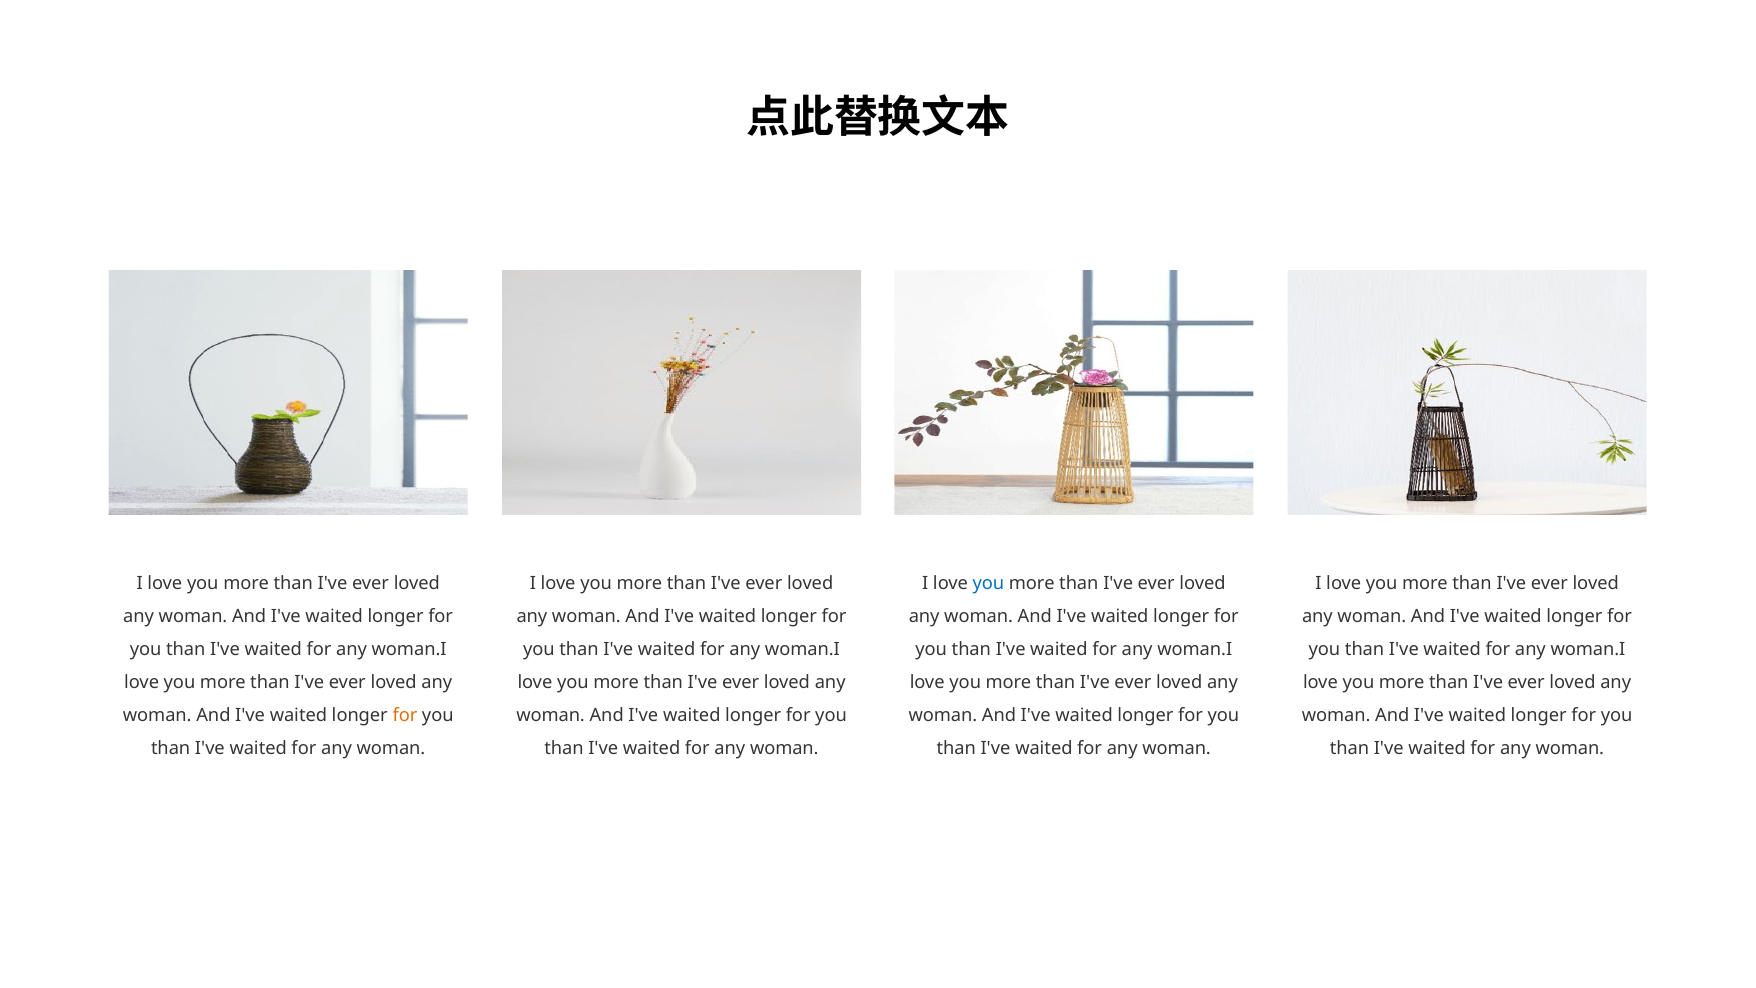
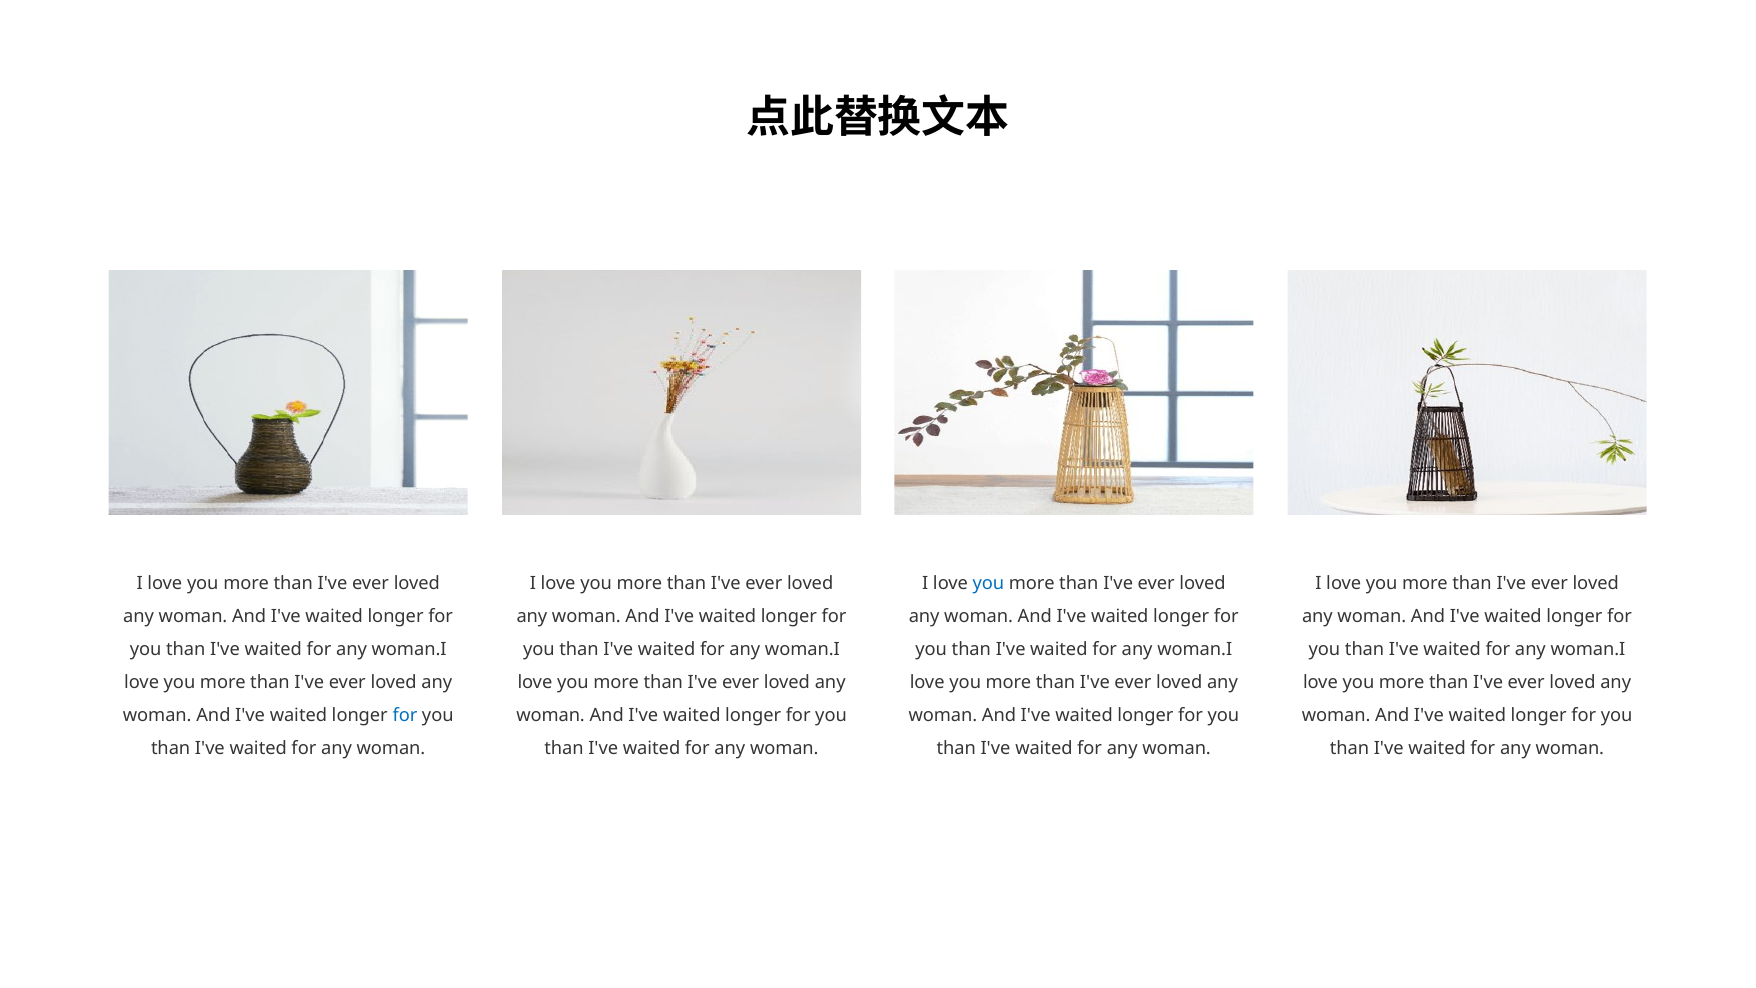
for colour: orange -> blue (405, 715)
